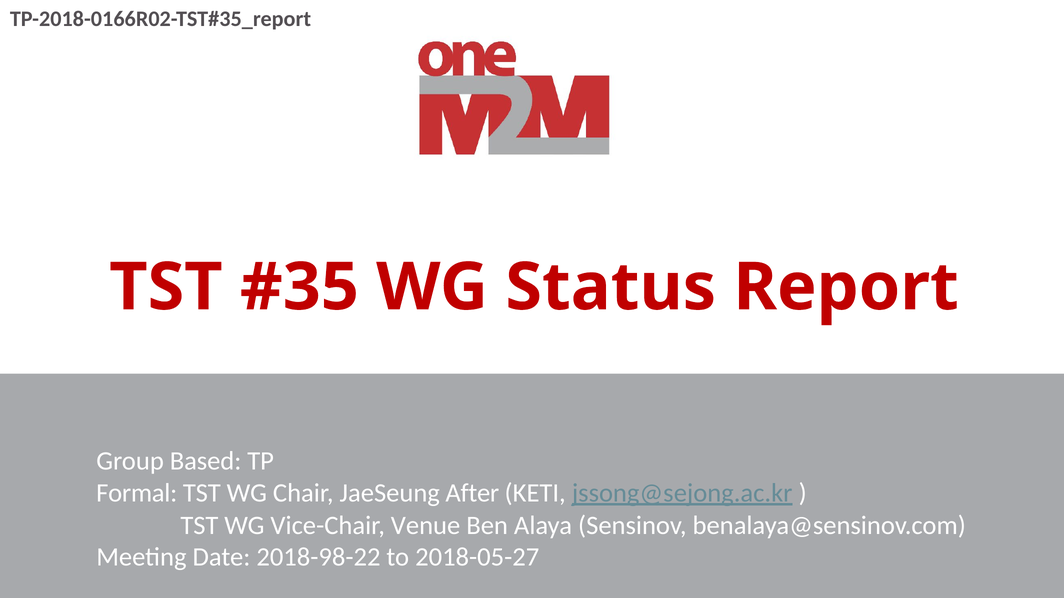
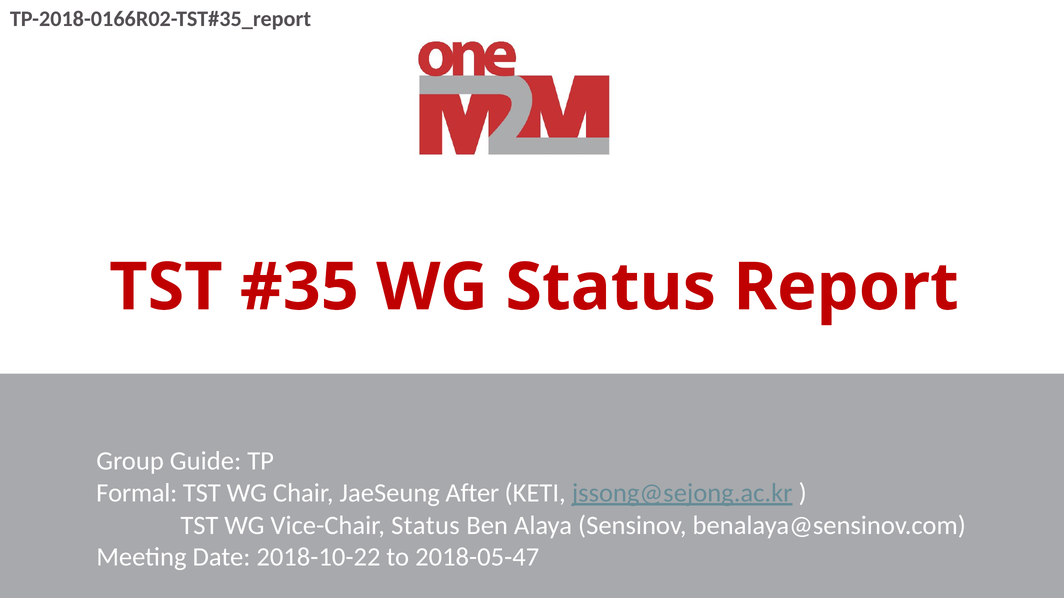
Based: Based -> Guide (206, 461)
Vice-Chair Venue: Venue -> Status (425, 526)
2018-98-22: 2018-98-22 -> 2018-10-22 (318, 558)
2018-05-27: 2018-05-27 -> 2018-05-47 (477, 558)
